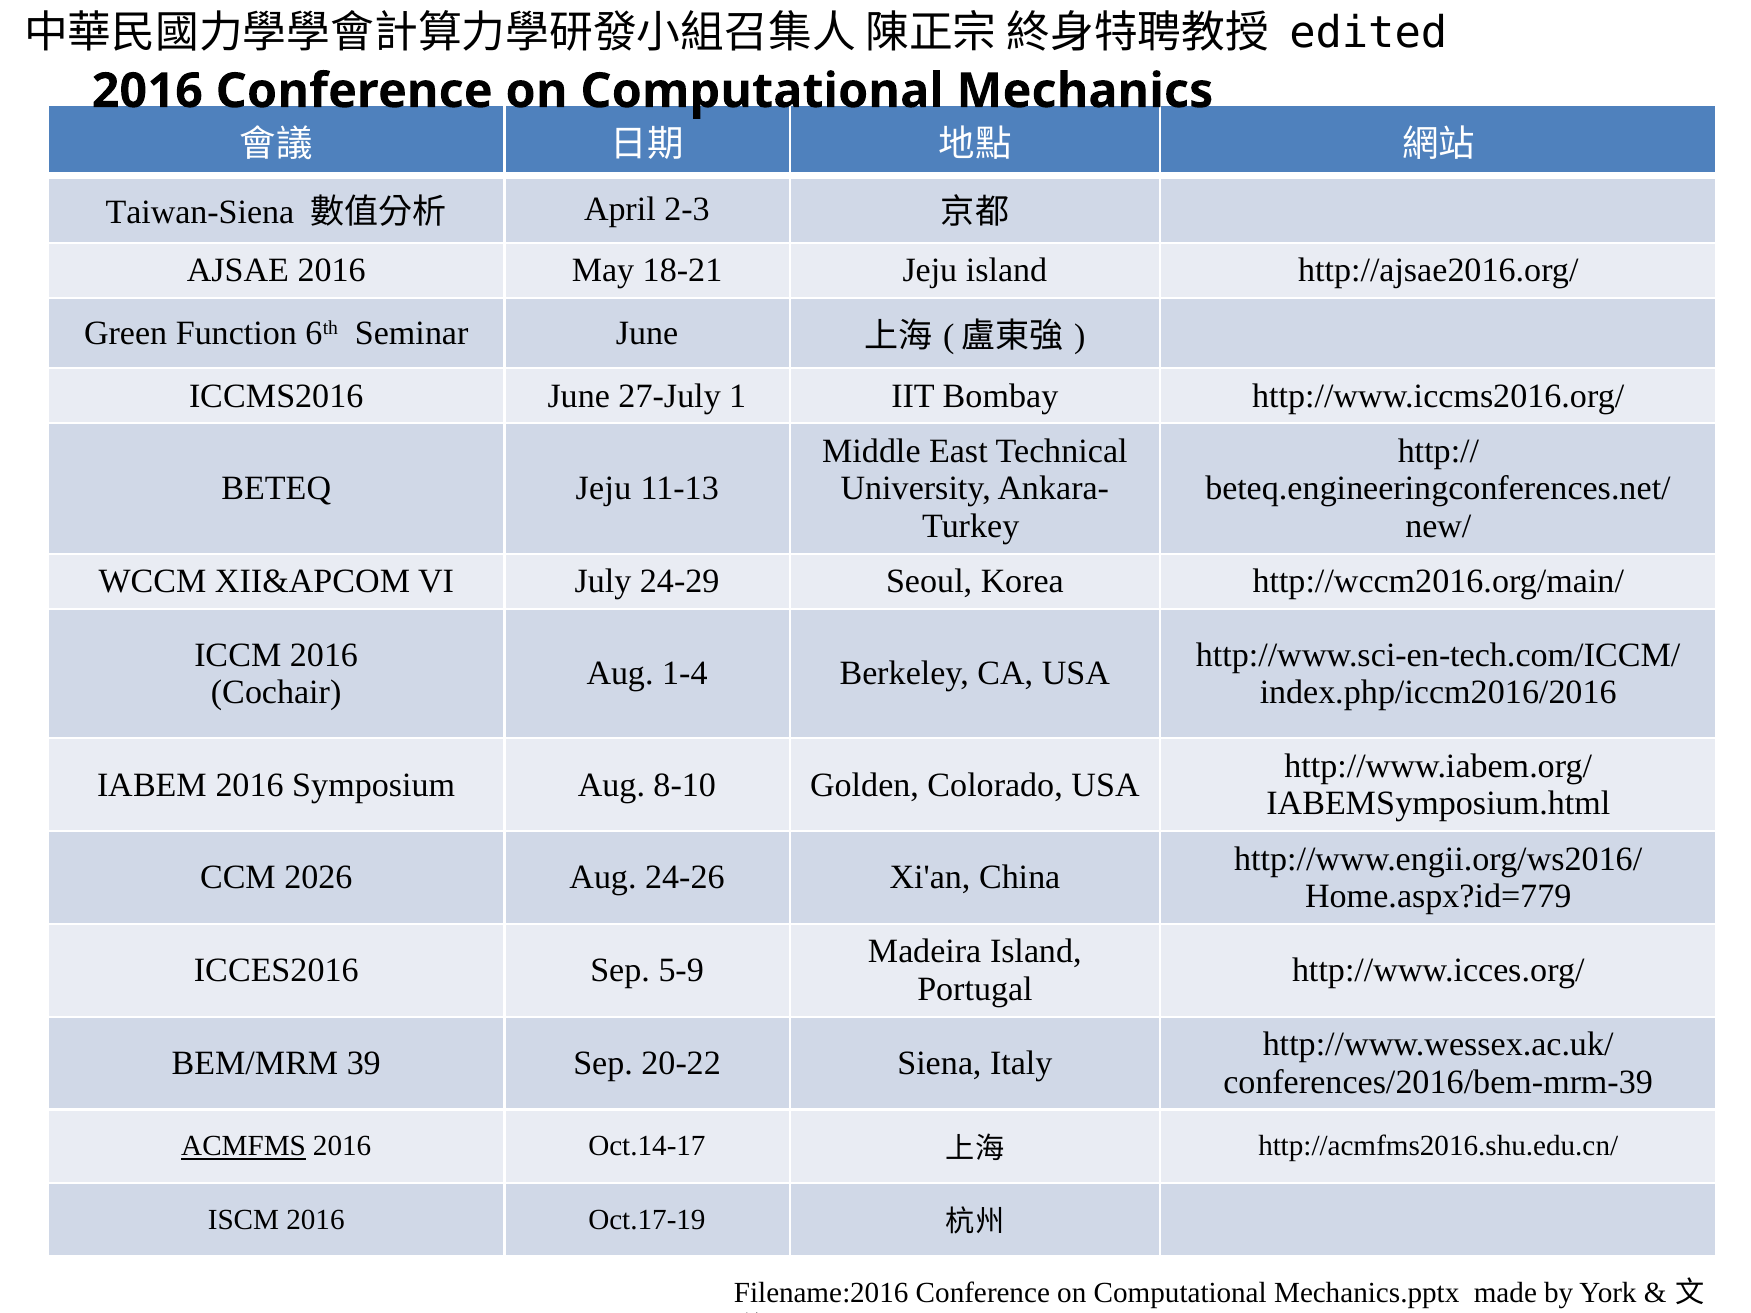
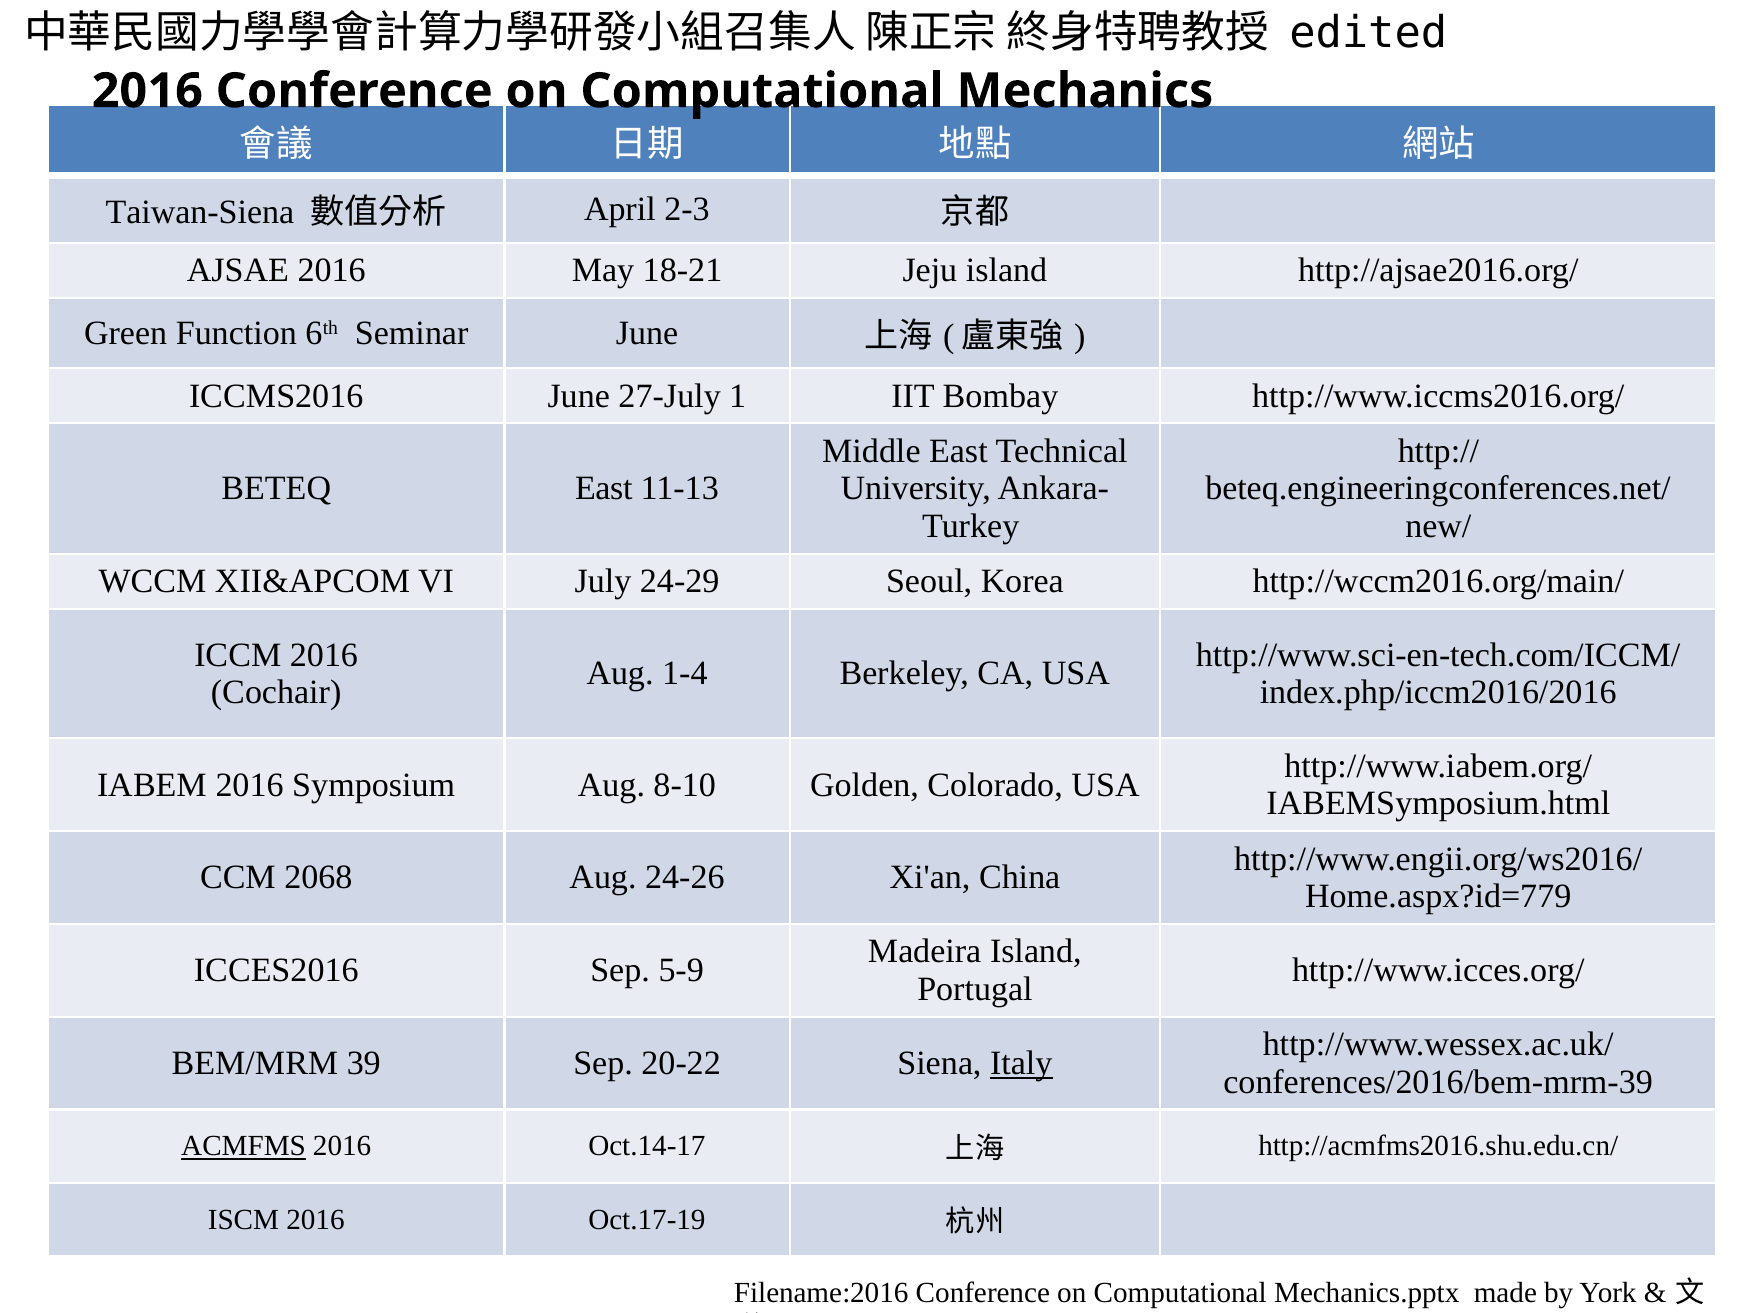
BETEQ Jeju: Jeju -> East (604, 489)
2026: 2026 -> 2068 (318, 878)
Italy underline: none -> present (1021, 1063)
